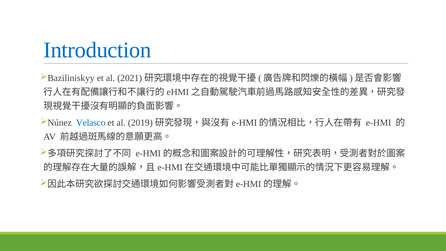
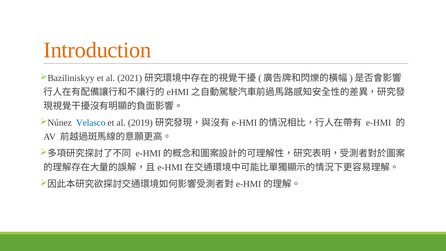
Introduction colour: blue -> orange (97, 50)
